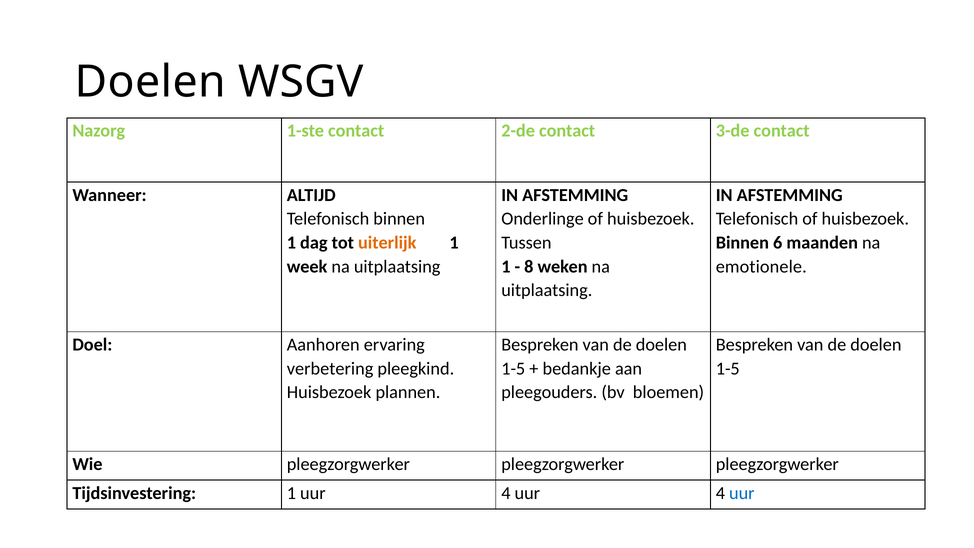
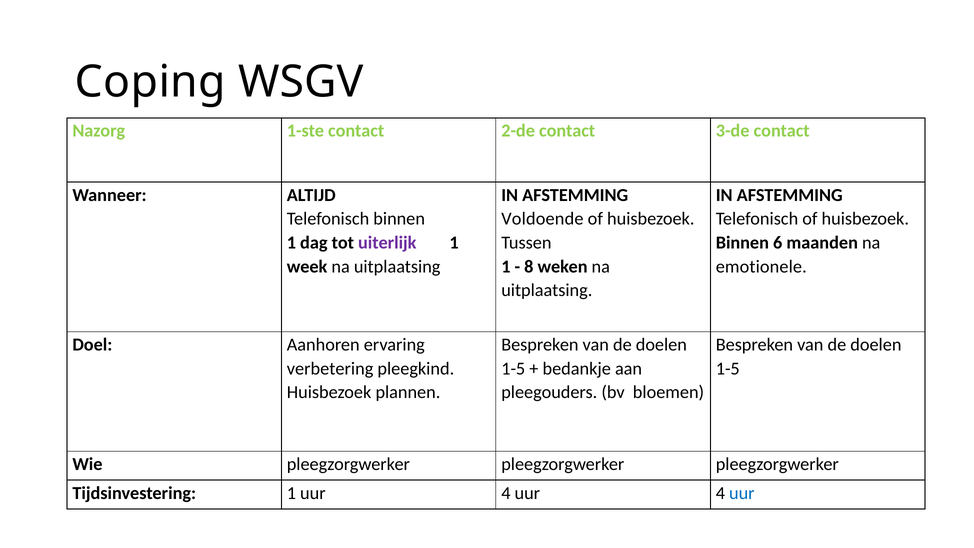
Doelen: Doelen -> Coping (150, 82)
Onderlinge: Onderlinge -> Voldoende (542, 219)
uiterlijk colour: orange -> purple (387, 243)
